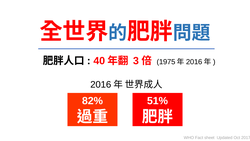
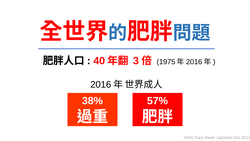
82%: 82% -> 38% (92, 101)
51%: 51% -> 57% (158, 101)
